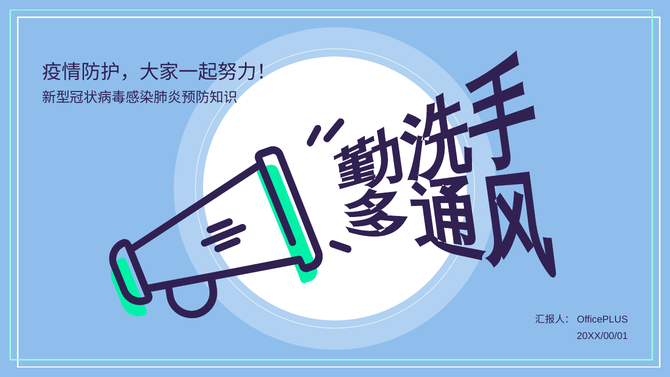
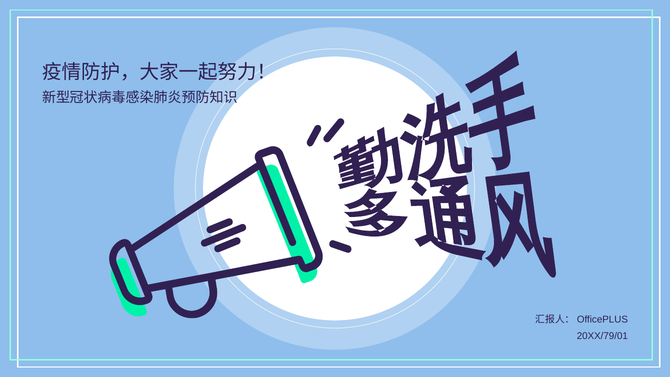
20XX/00/01: 20XX/00/01 -> 20XX/79/01 (602, 336)
